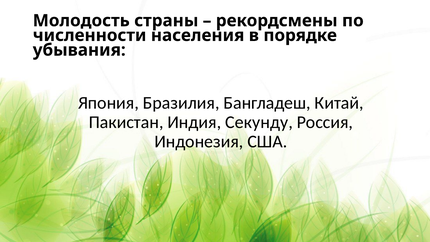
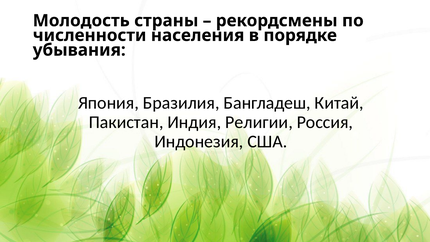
Секунду: Секунду -> Религии (259, 122)
